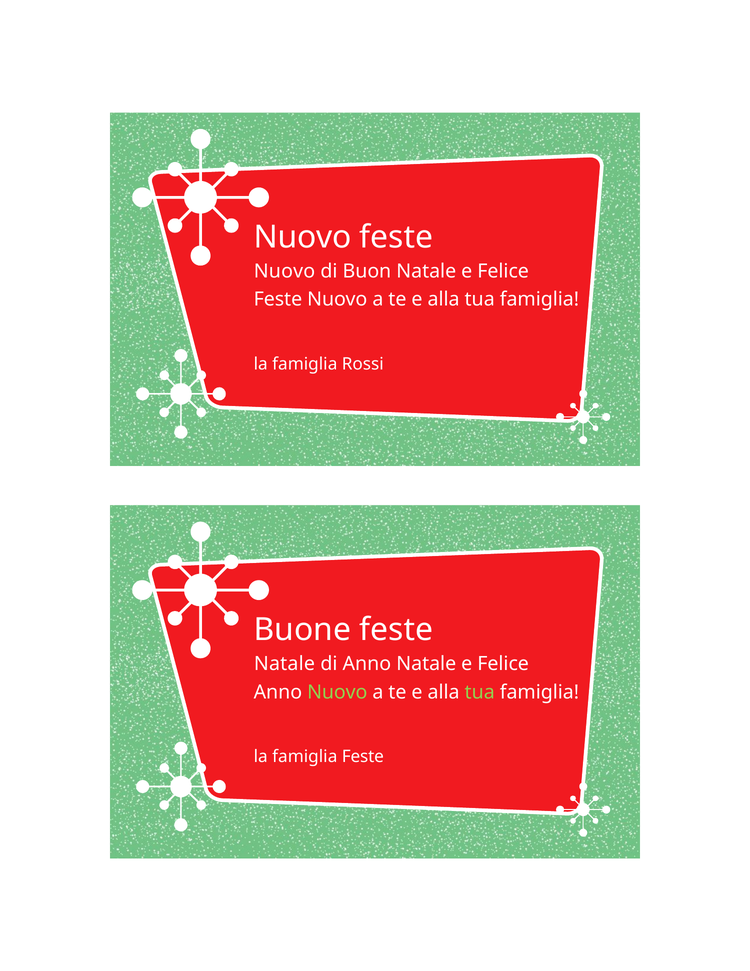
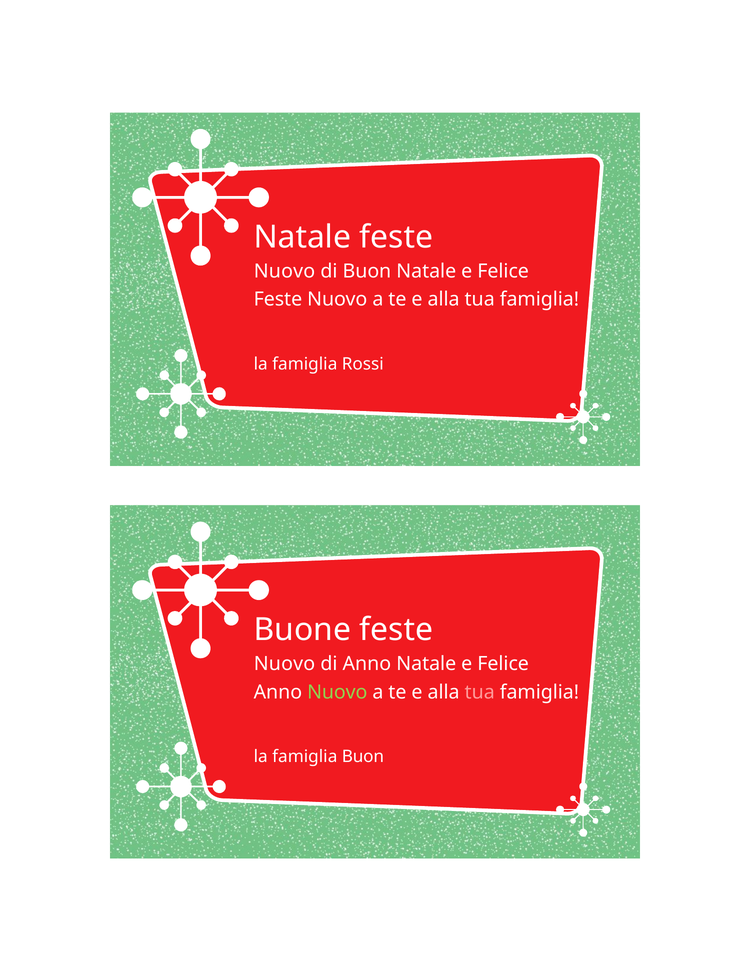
Nuovo: Nuovo -> Natale (302, 237)
Natale: Natale -> Nuovo (284, 664)
tua colour: light green -> pink (480, 692)
famiglia Feste: Feste -> Buon (363, 756)
